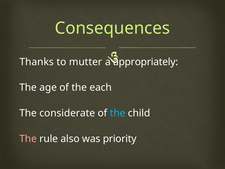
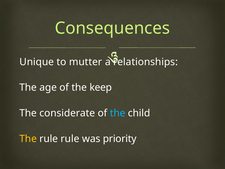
Thanks: Thanks -> Unique (37, 62)
appropriately: appropriately -> relationships (146, 62)
each: each -> keep (101, 87)
The colour: pink -> yellow (28, 139)
rule also: also -> rule (70, 139)
